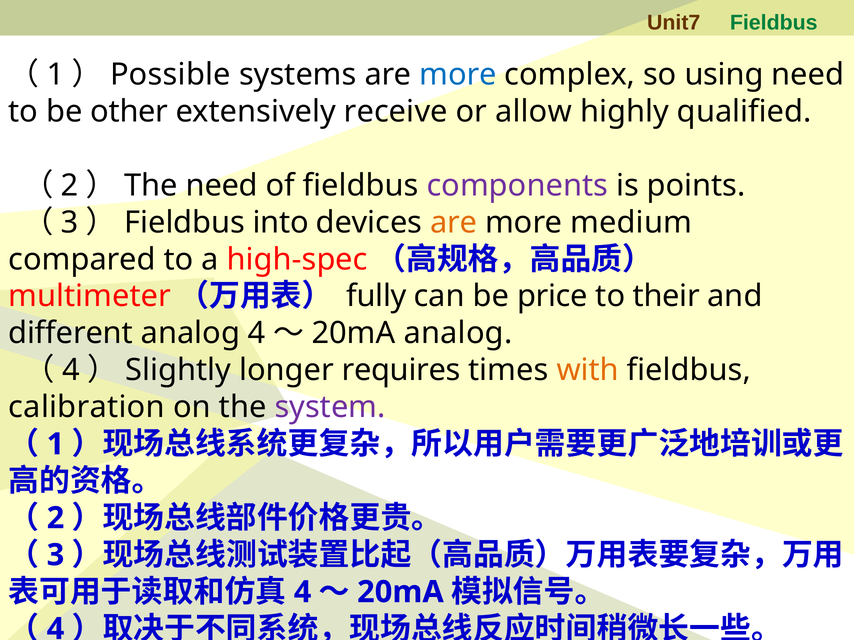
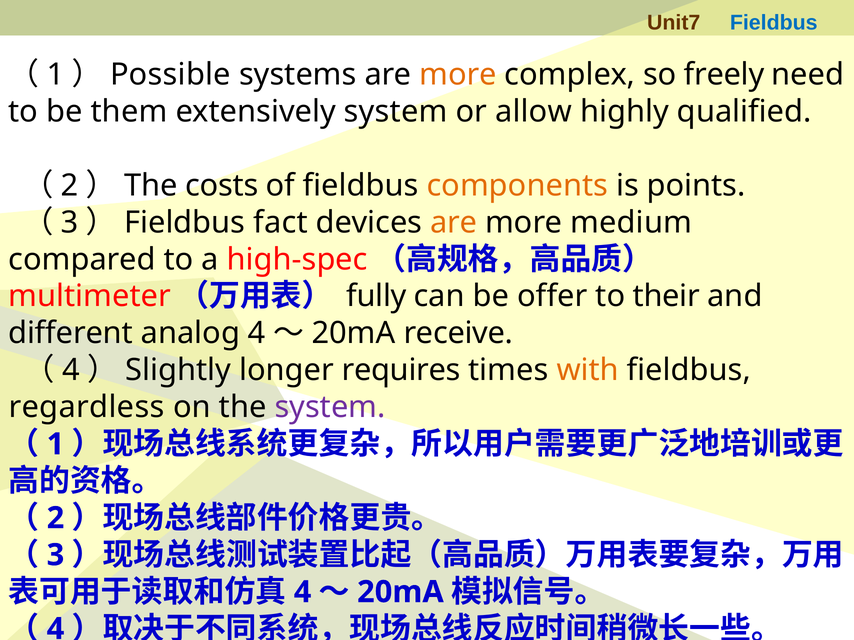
Fieldbus colour: green -> blue (774, 23)
more colour: blue -> orange (458, 75)
using: using -> freely (724, 75)
other: other -> them (129, 112)
extensively receive: receive -> system (396, 112)
The need: need -> costs (222, 186)
components colour: purple -> orange (517, 186)
into: into -> fact (281, 223)
price: price -> offer (552, 297)
analog: analog -> receive (458, 334)
calibration: calibration -> regardless (87, 408)
